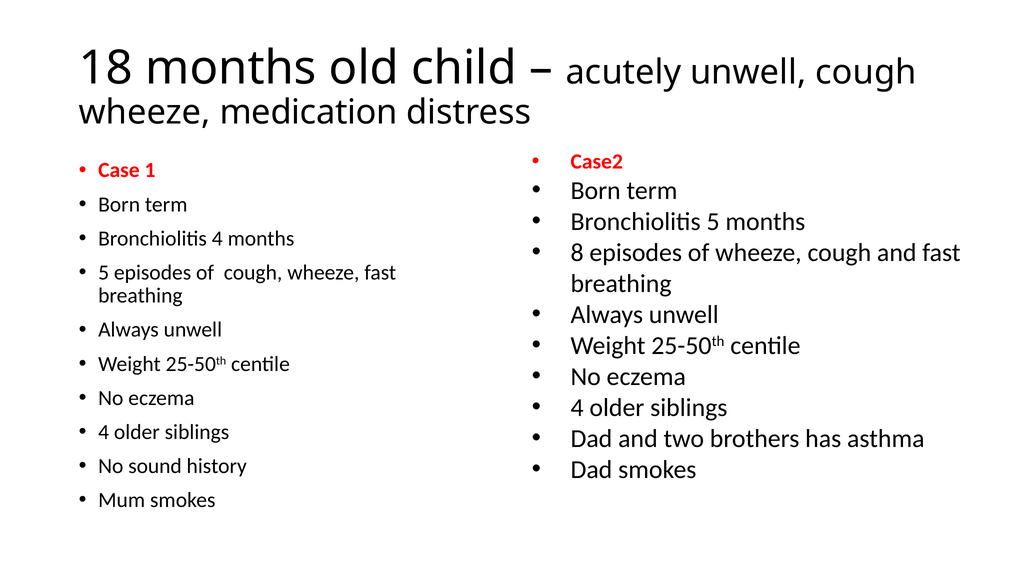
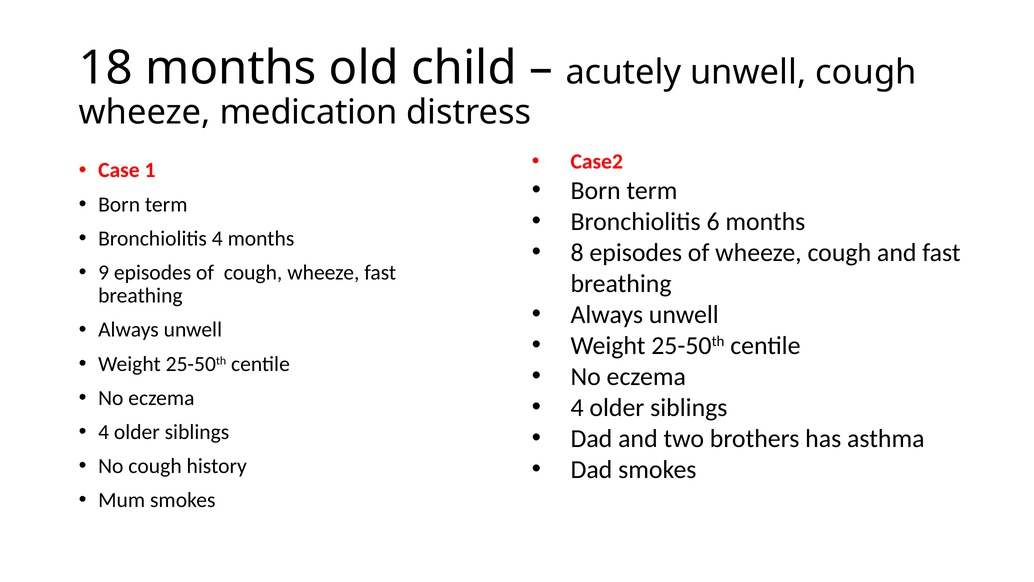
Bronchiolitis 5: 5 -> 6 (713, 221)
5: 5 -> 9 (104, 272)
No sound: sound -> cough (155, 466)
